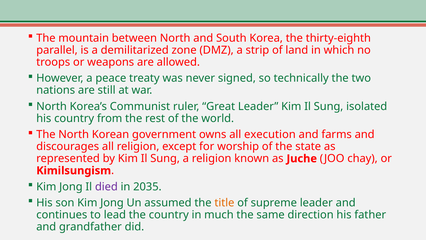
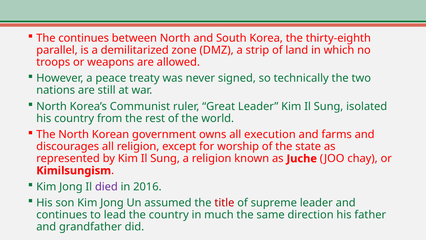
The mountain: mountain -> continues (84, 38)
2035: 2035 -> 2016 (147, 186)
title colour: orange -> red (224, 203)
